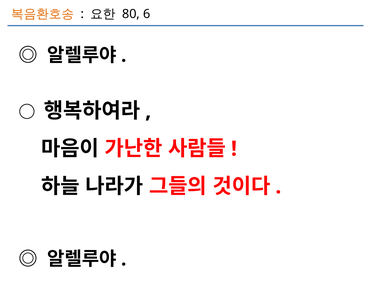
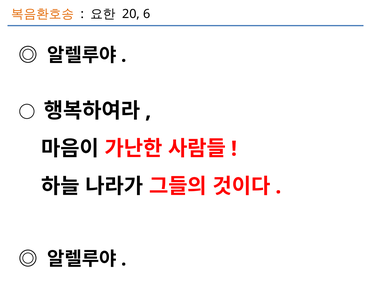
80: 80 -> 20 (131, 14)
